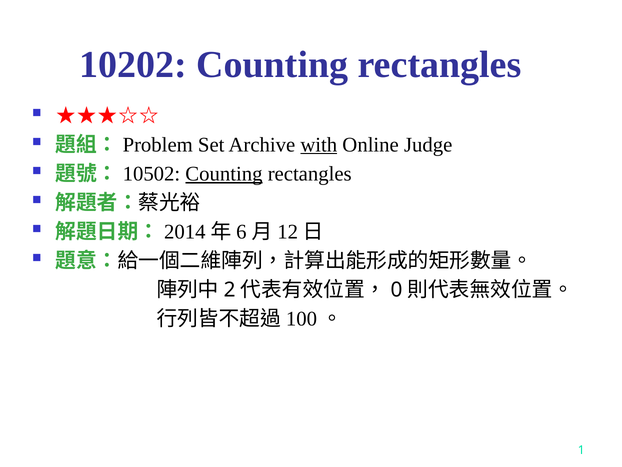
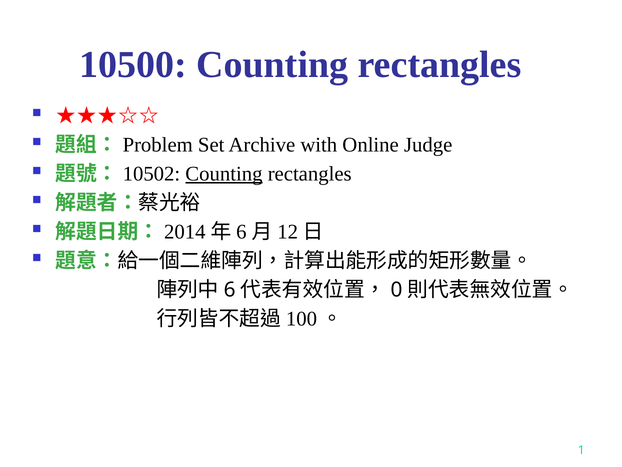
10202: 10202 -> 10500 (133, 65)
with underline: present -> none (319, 145)
2: 2 -> 6 (230, 290)
